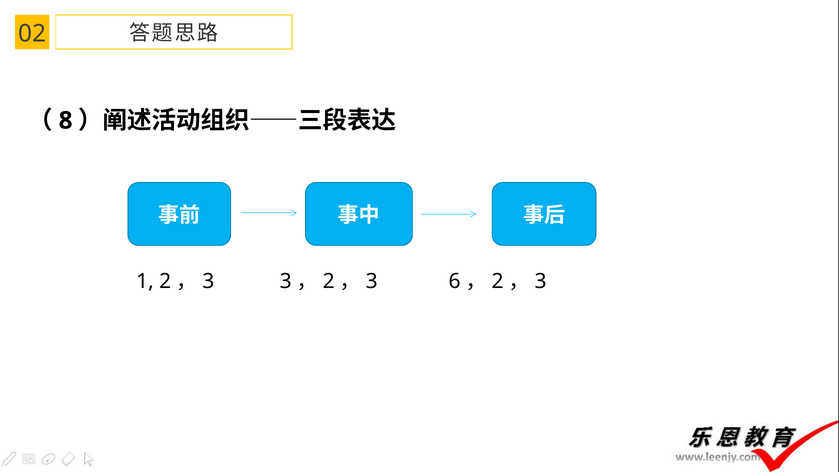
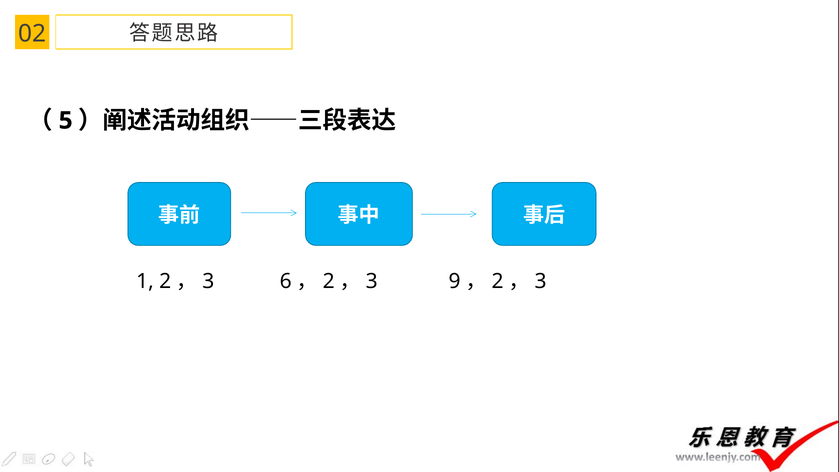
8: 8 -> 5 (66, 121)
3: 3 -> 6 (286, 281)
6: 6 -> 9 (455, 281)
